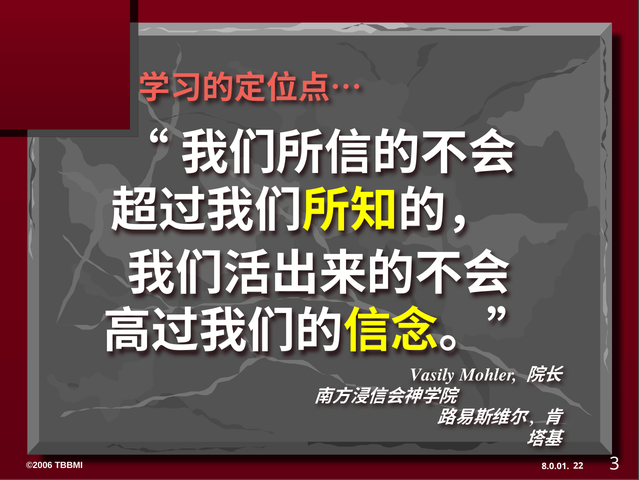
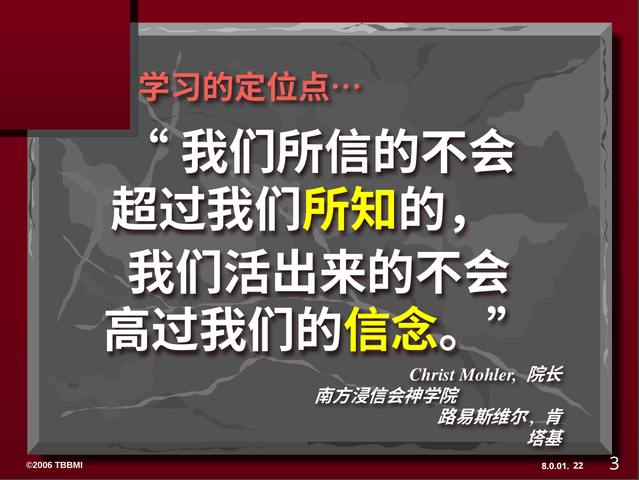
Vasily: Vasily -> Christ (433, 374)
